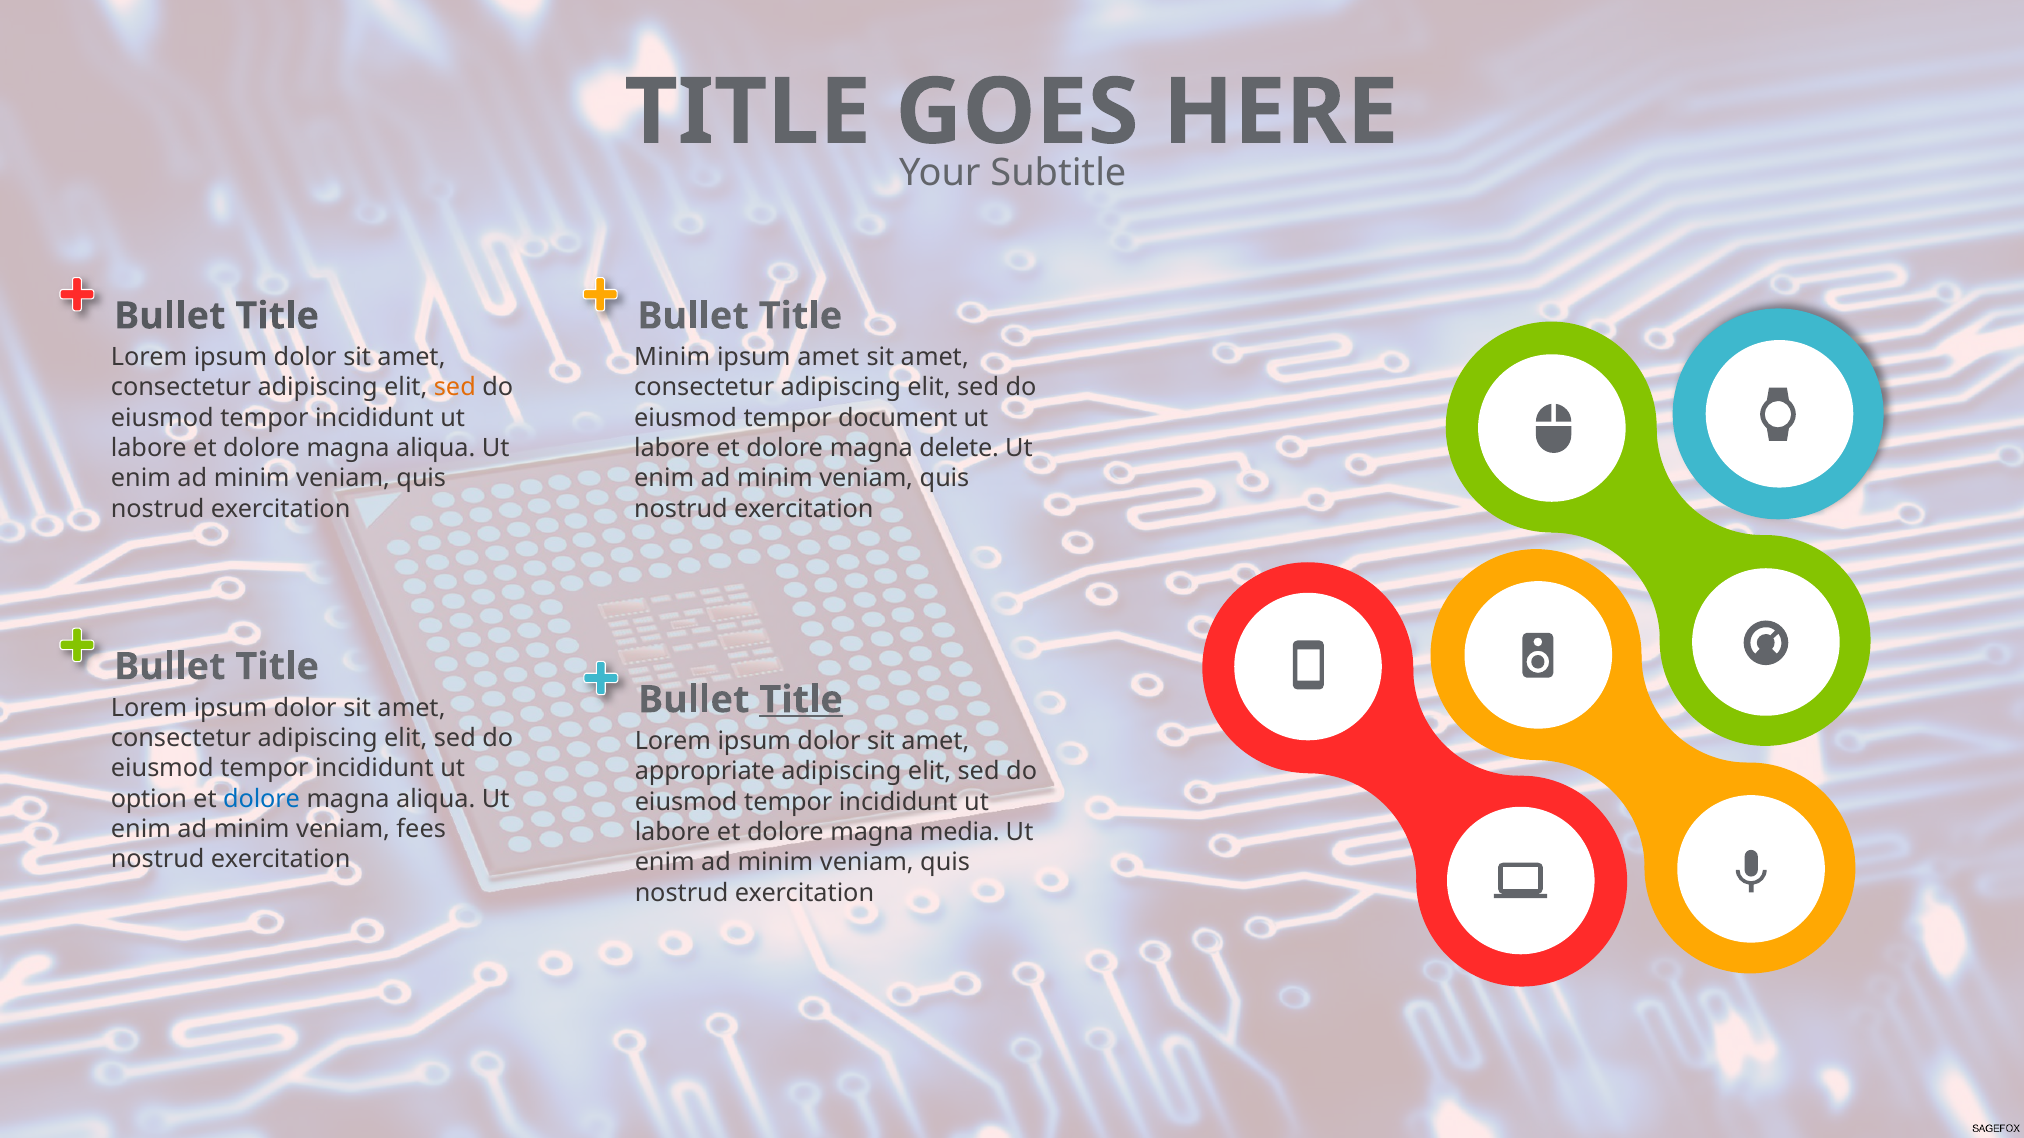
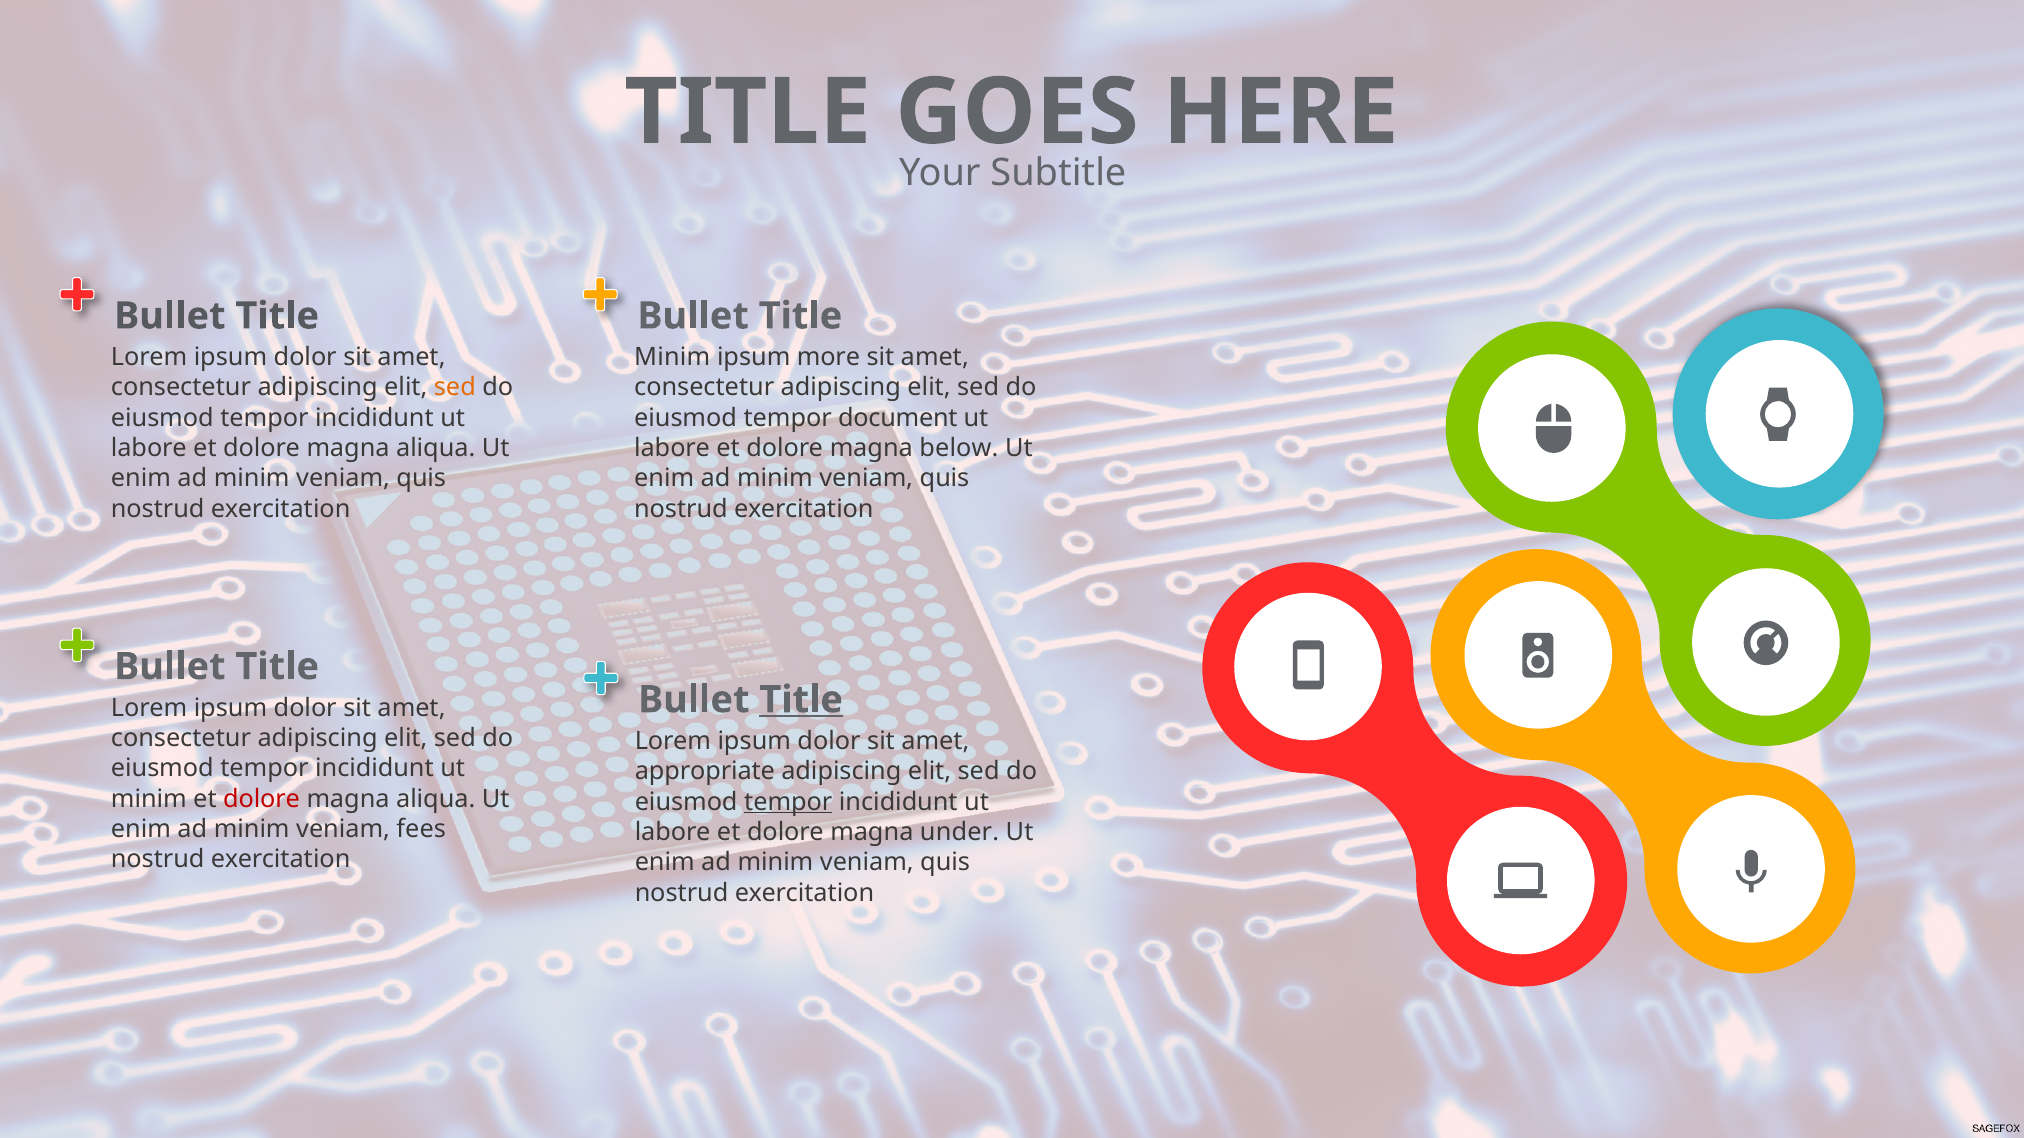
ipsum amet: amet -> more (828, 357)
delete: delete -> below (959, 448)
option: option -> minim (149, 799)
dolore colour: blue -> red (262, 799)
tempor underline: none -> present (788, 802)
media: media -> under (960, 832)
